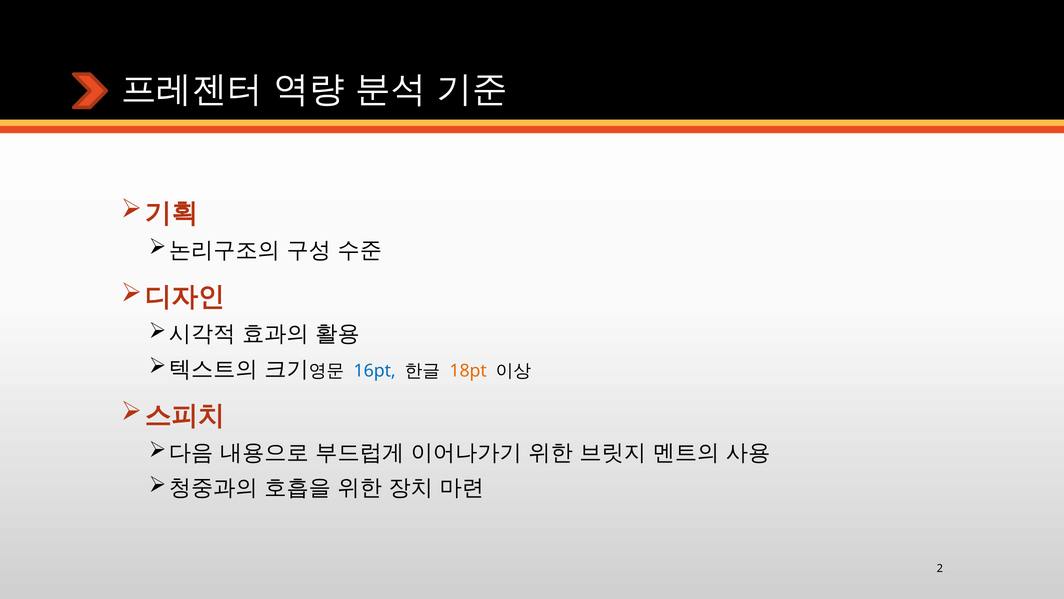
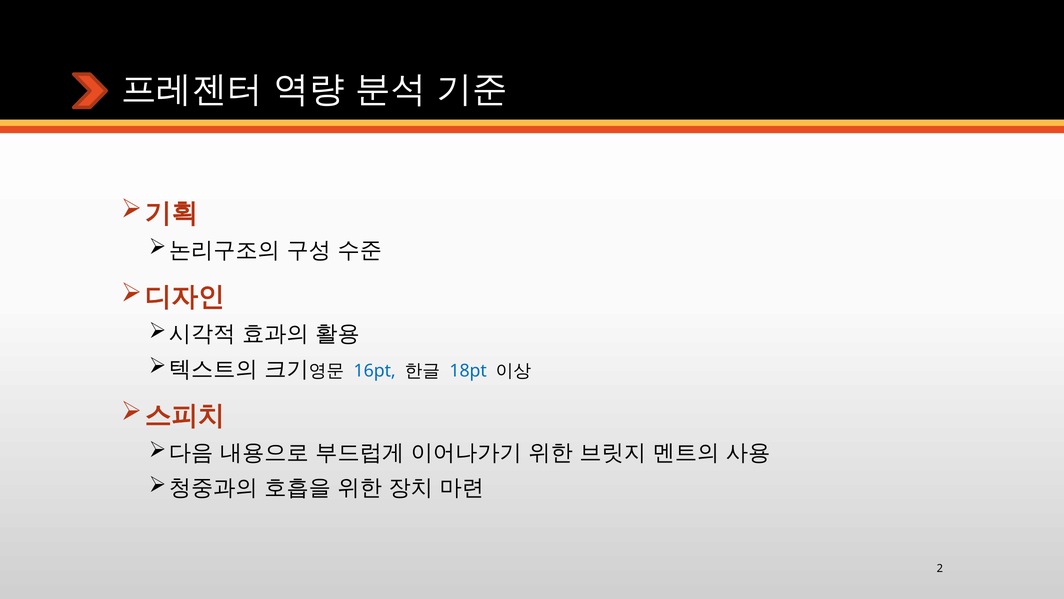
18pt colour: orange -> blue (468, 370)
